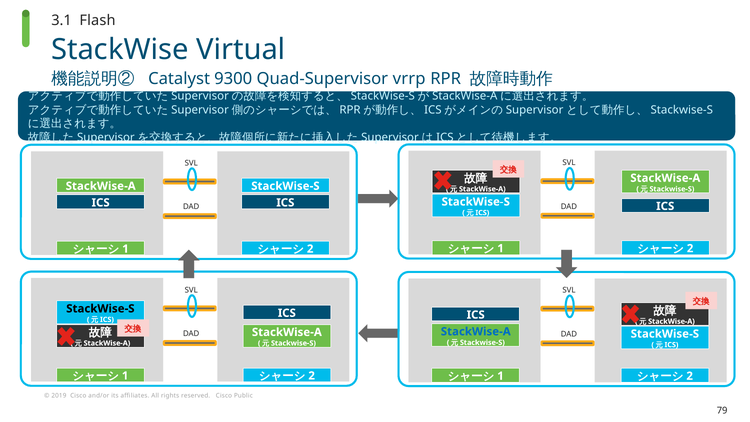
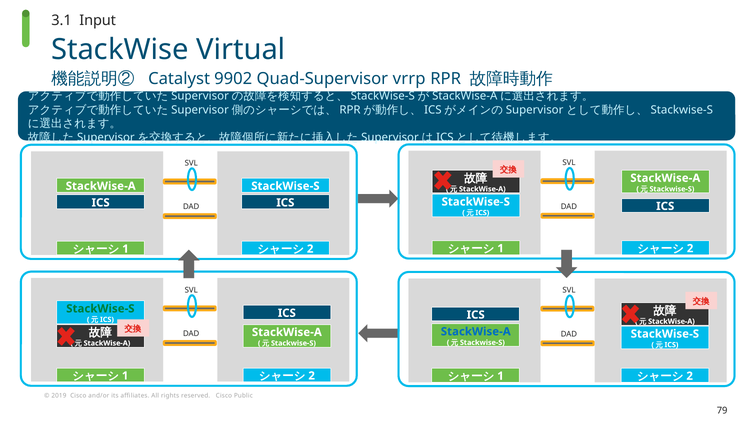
Flash: Flash -> Input (98, 20)
9300: 9300 -> 9902 (233, 79)
StackWise-S colour: black -> green (100, 309)
